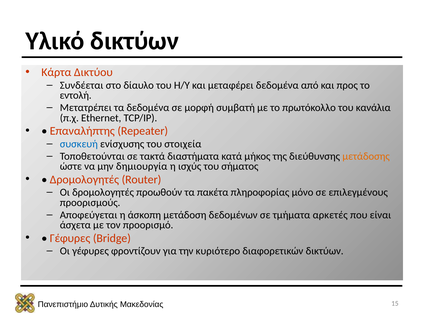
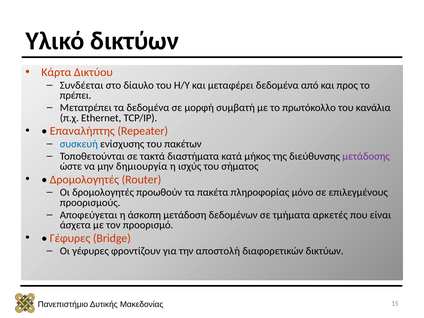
εντολή: εντολή -> πρέπει (76, 95)
στοιχεία: στοιχεία -> πακέτων (183, 144)
μετάδοσης colour: orange -> purple (366, 156)
κυριότερο: κυριότερο -> αποστολή (218, 251)
